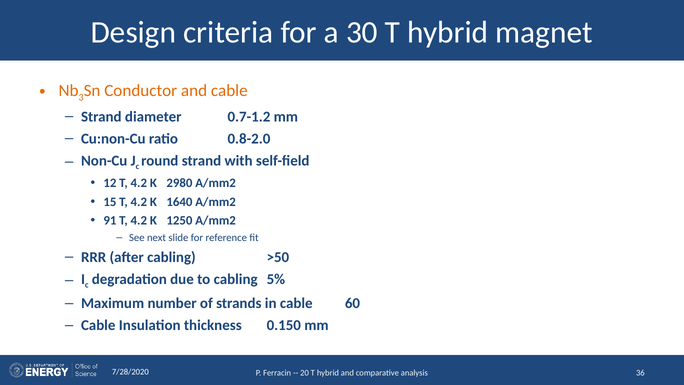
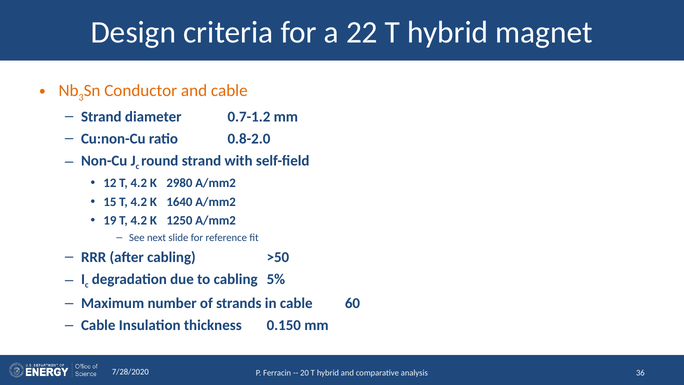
30: 30 -> 22 (362, 32)
91: 91 -> 19 (110, 221)
